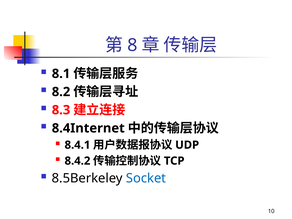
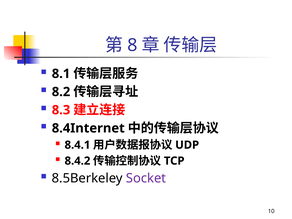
Socket colour: blue -> purple (146, 178)
